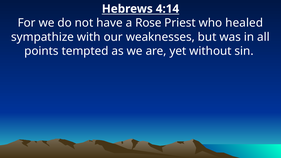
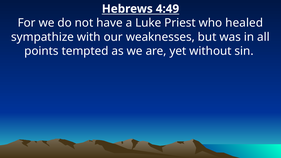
4:14: 4:14 -> 4:49 (167, 9)
Rose: Rose -> Luke (148, 23)
